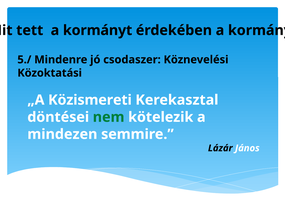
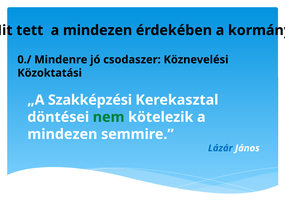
tett a kormányt: kormányt -> mindezen (98, 30)
5./: 5./ -> 0./ (24, 60)
Közismereti: Közismereti -> Szakképzési (90, 100)
Lázár colour: black -> blue (220, 148)
